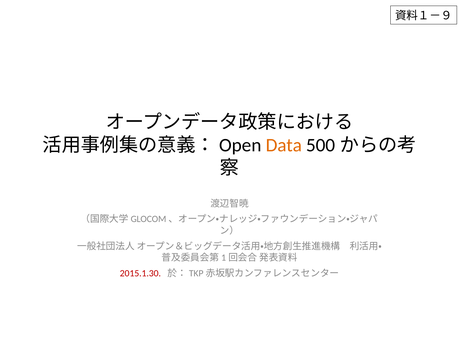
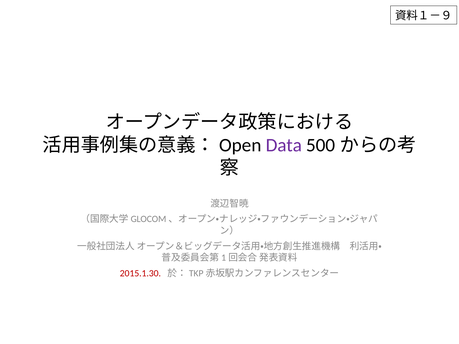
Data colour: orange -> purple (284, 145)
